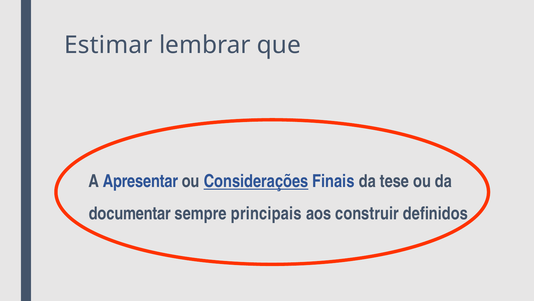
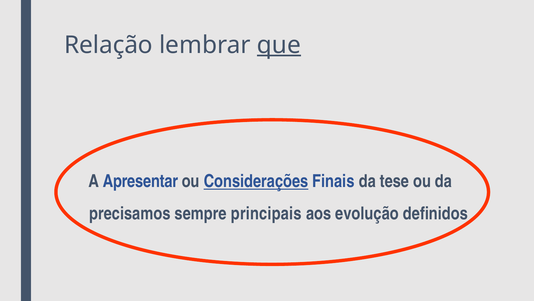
Estimar: Estimar -> Relação (108, 45)
que underline: none -> present (279, 45)
documentar: documentar -> precisamos (130, 213)
construir: construir -> evolução (367, 213)
